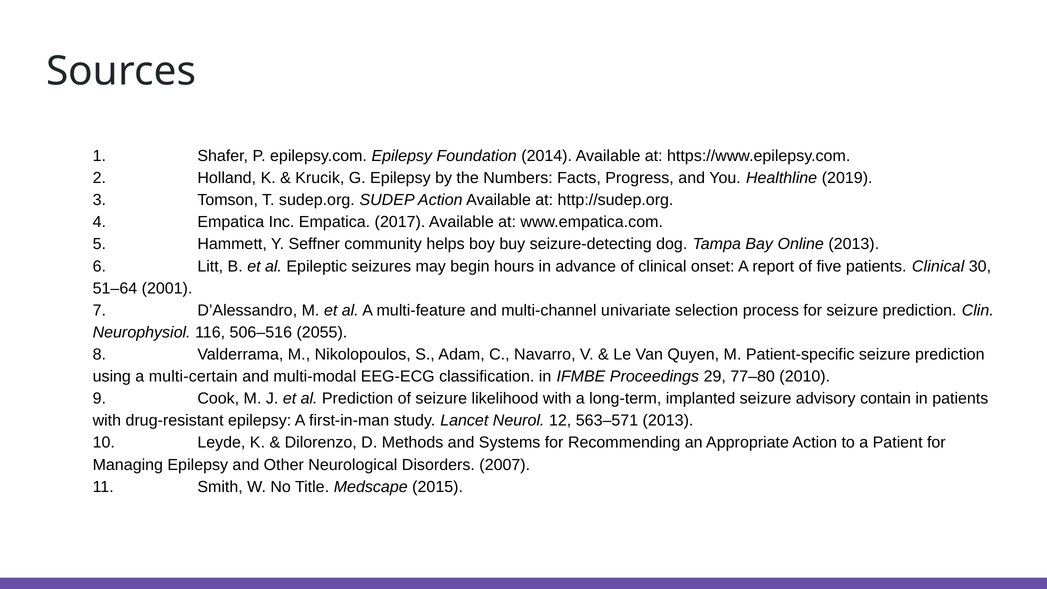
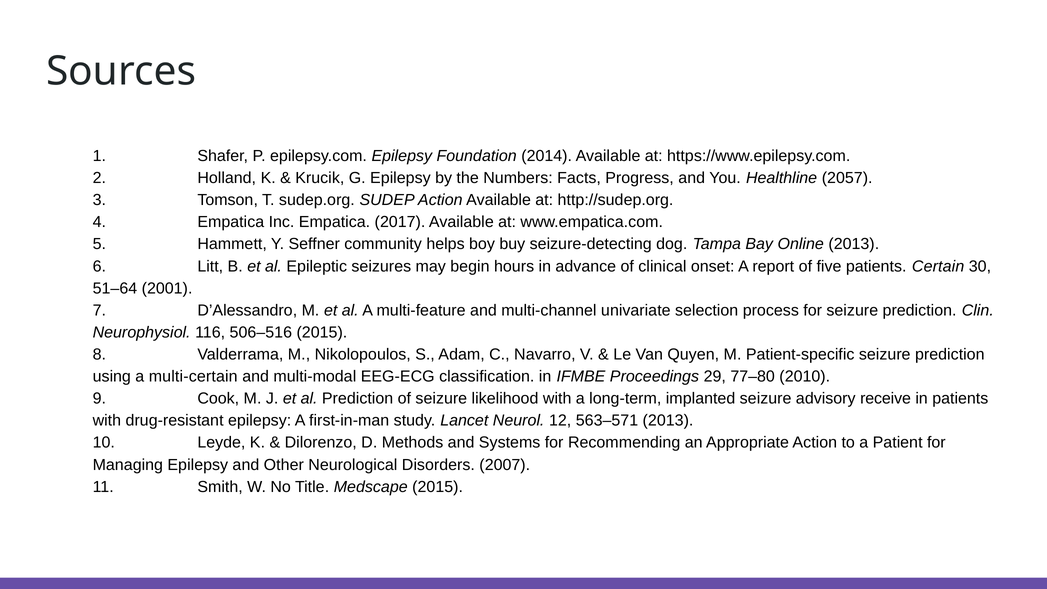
2019: 2019 -> 2057 (847, 178)
patients Clinical: Clinical -> Certain (938, 266)
506–516 2055: 2055 -> 2015 (322, 332)
contain: contain -> receive (886, 399)
